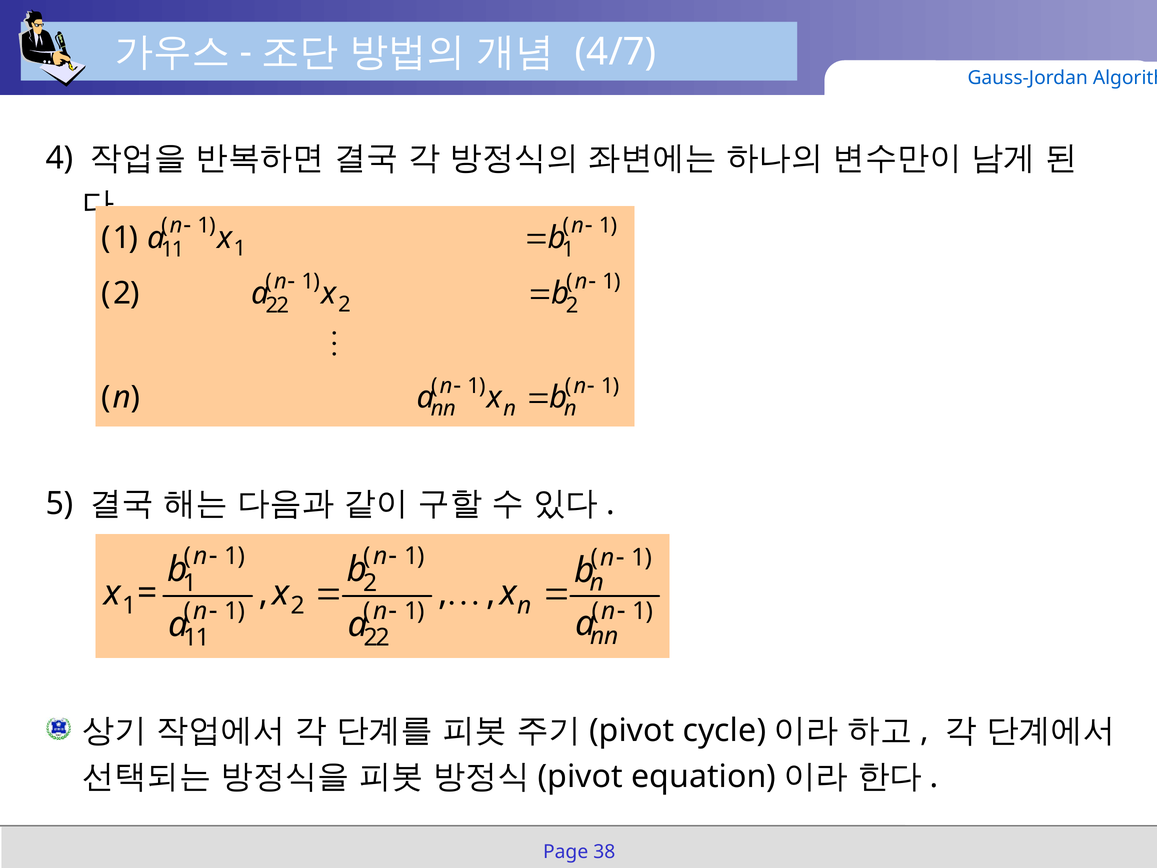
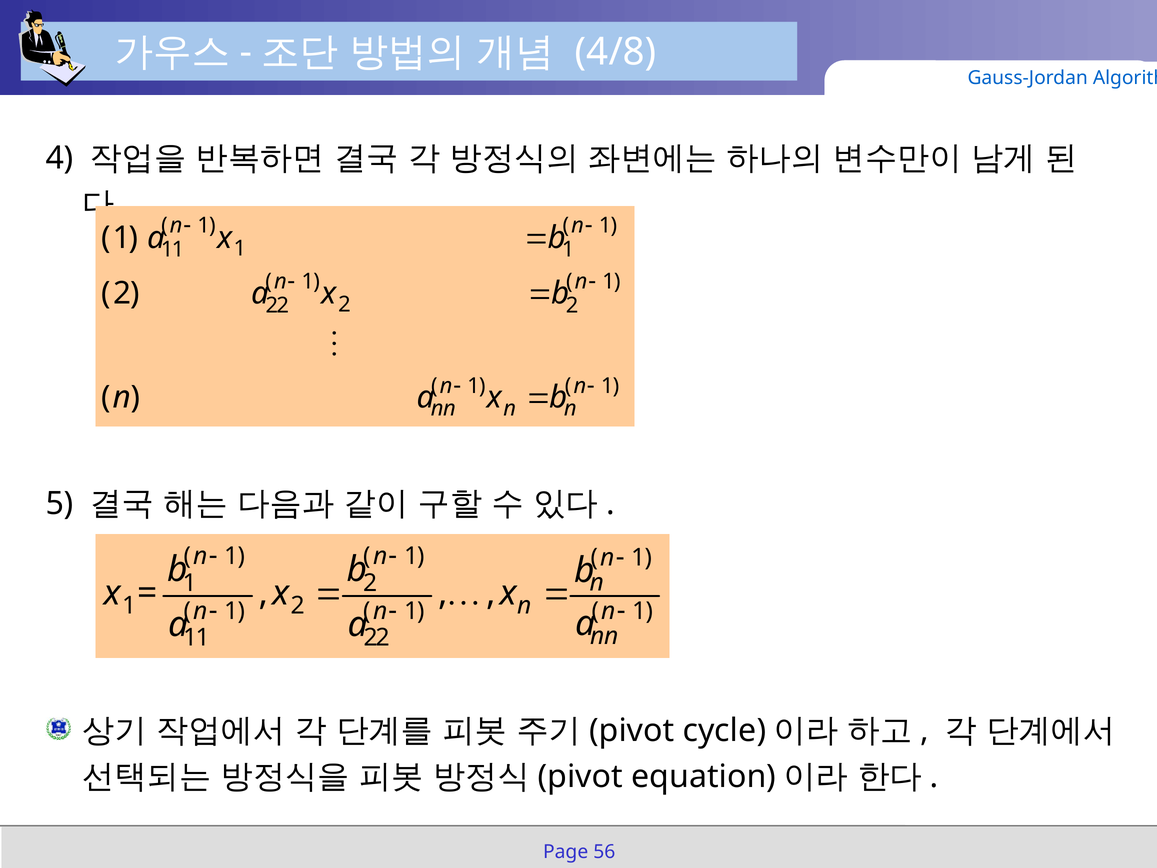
4/7: 4/7 -> 4/8 (616, 52)
38: 38 -> 56 (604, 852)
